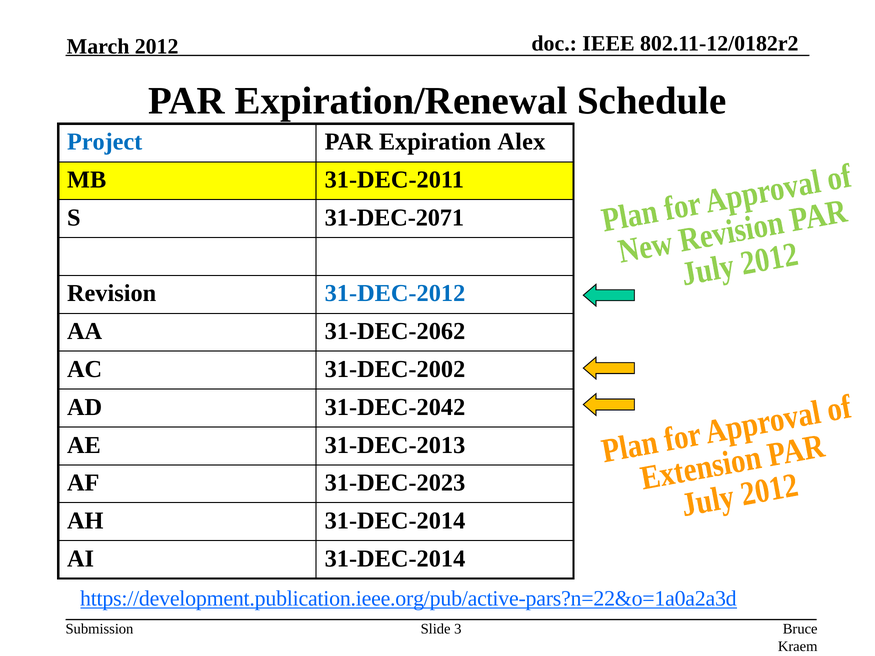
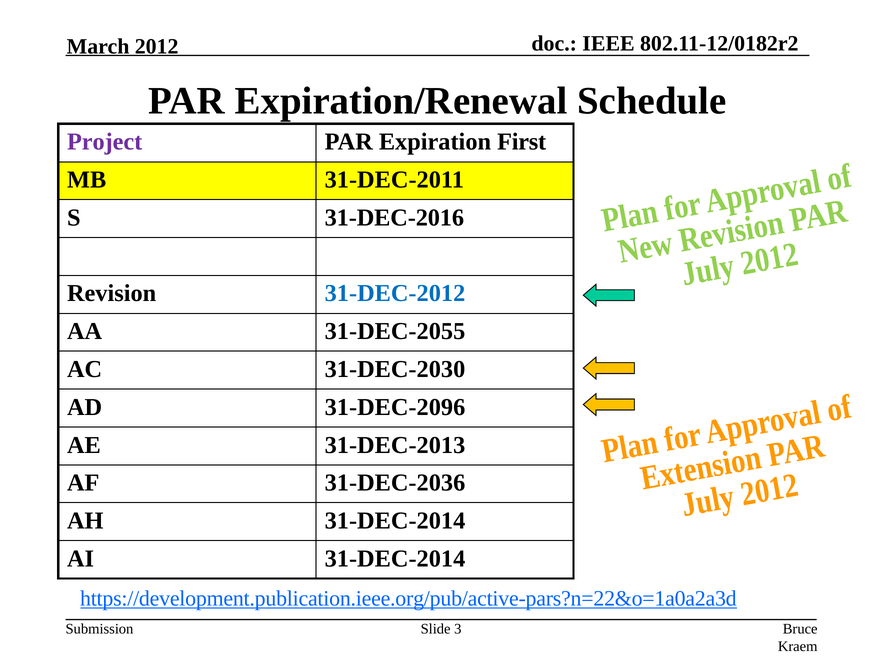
Project colour: blue -> purple (105, 142)
Alex: Alex -> First (522, 142)
31-DEC-2071: 31-DEC-2071 -> 31-DEC-2016 (394, 218)
31-DEC-2062: 31-DEC-2062 -> 31-DEC-2055 (395, 331)
31-DEC-2002: 31-DEC-2002 -> 31-DEC-2030 (395, 369)
31-DEC-2042: 31-DEC-2042 -> 31-DEC-2096 (395, 407)
31-DEC-2023: 31-DEC-2023 -> 31-DEC-2036 (395, 483)
